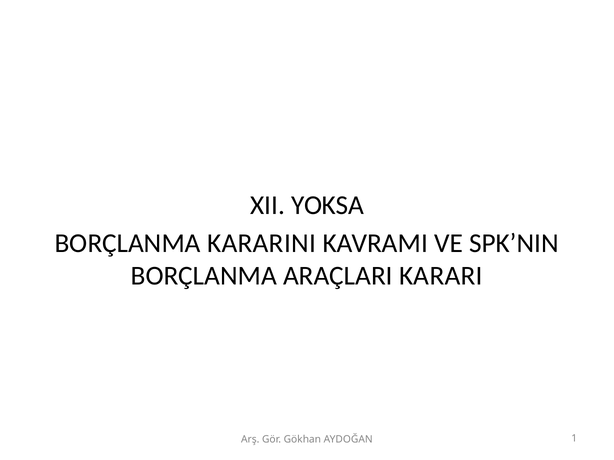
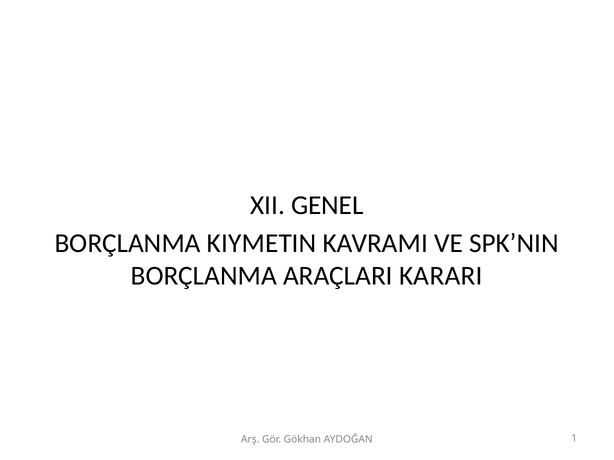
YOKSA: YOKSA -> GENEL (327, 205)
KARARINI: KARARINI -> KIYMETIN (262, 243)
